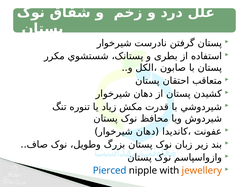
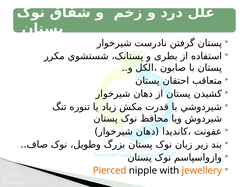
Pierced colour: blue -> orange (110, 170)
